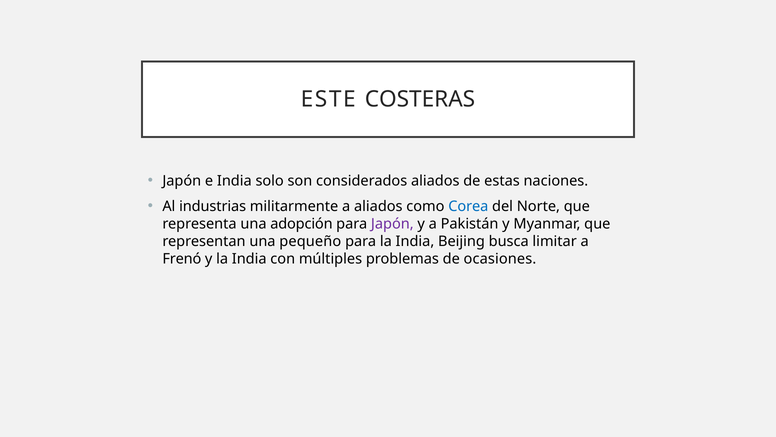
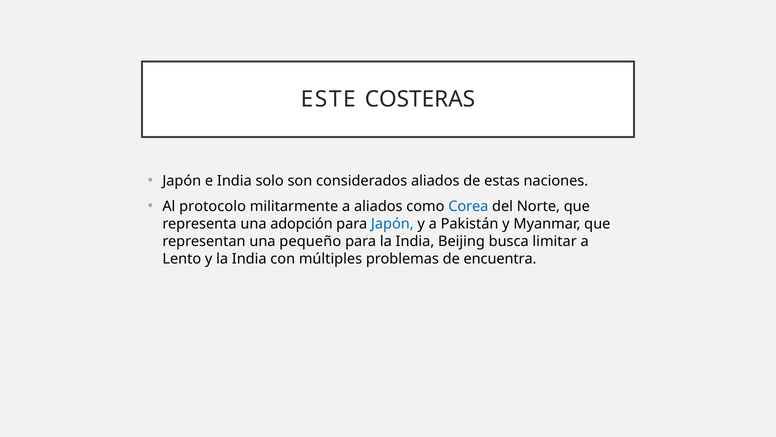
industrias: industrias -> protocolo (213, 206)
Japón colour: purple -> blue (392, 224)
Frenó: Frenó -> Lento (182, 258)
ocasiones: ocasiones -> encuentra (500, 258)
